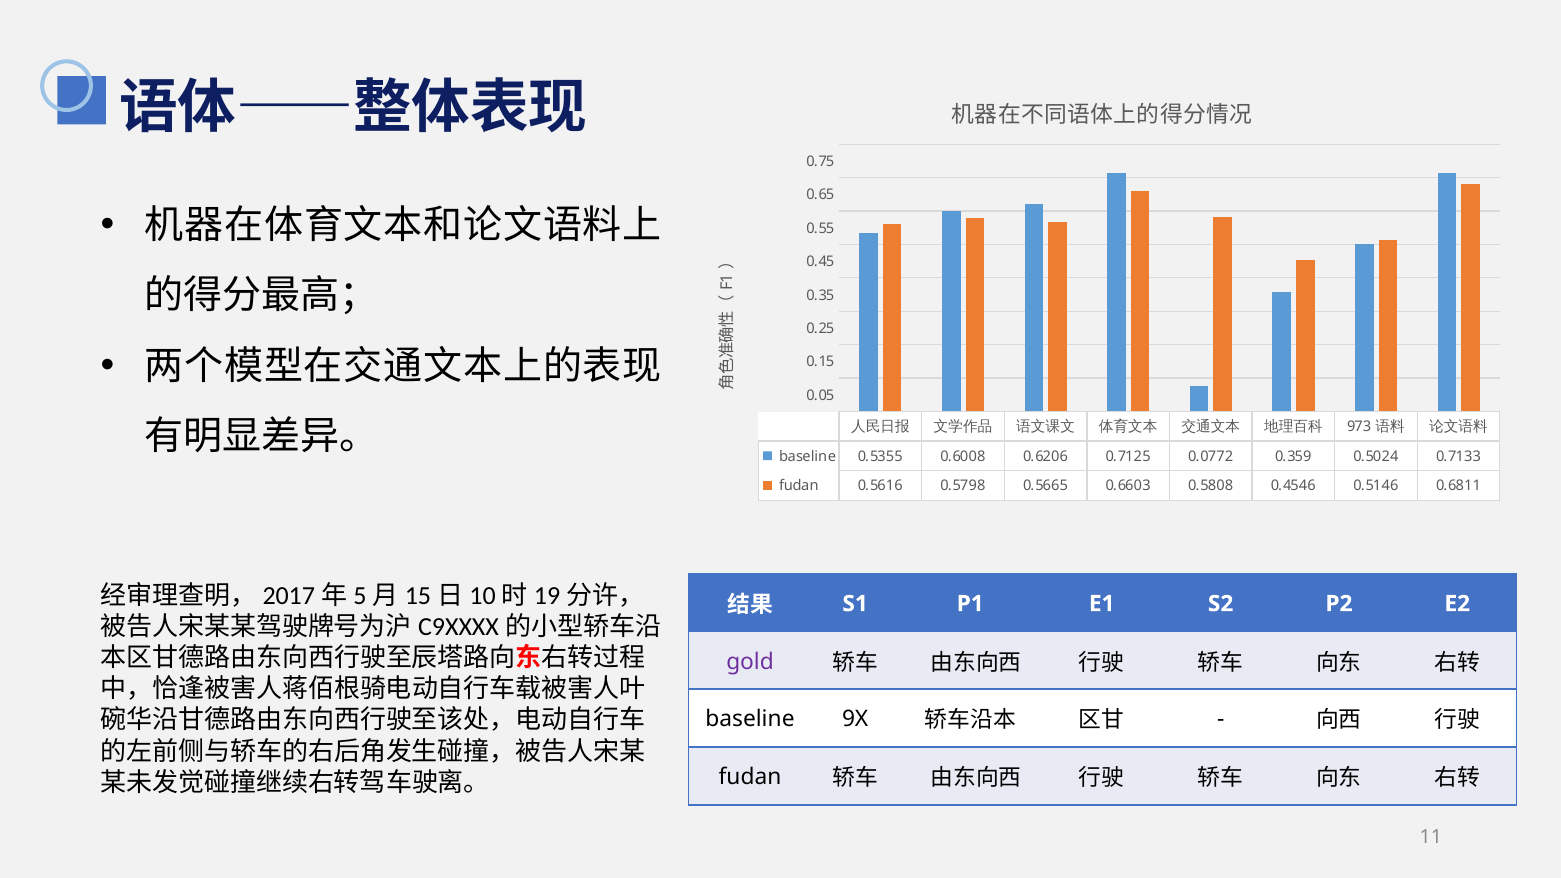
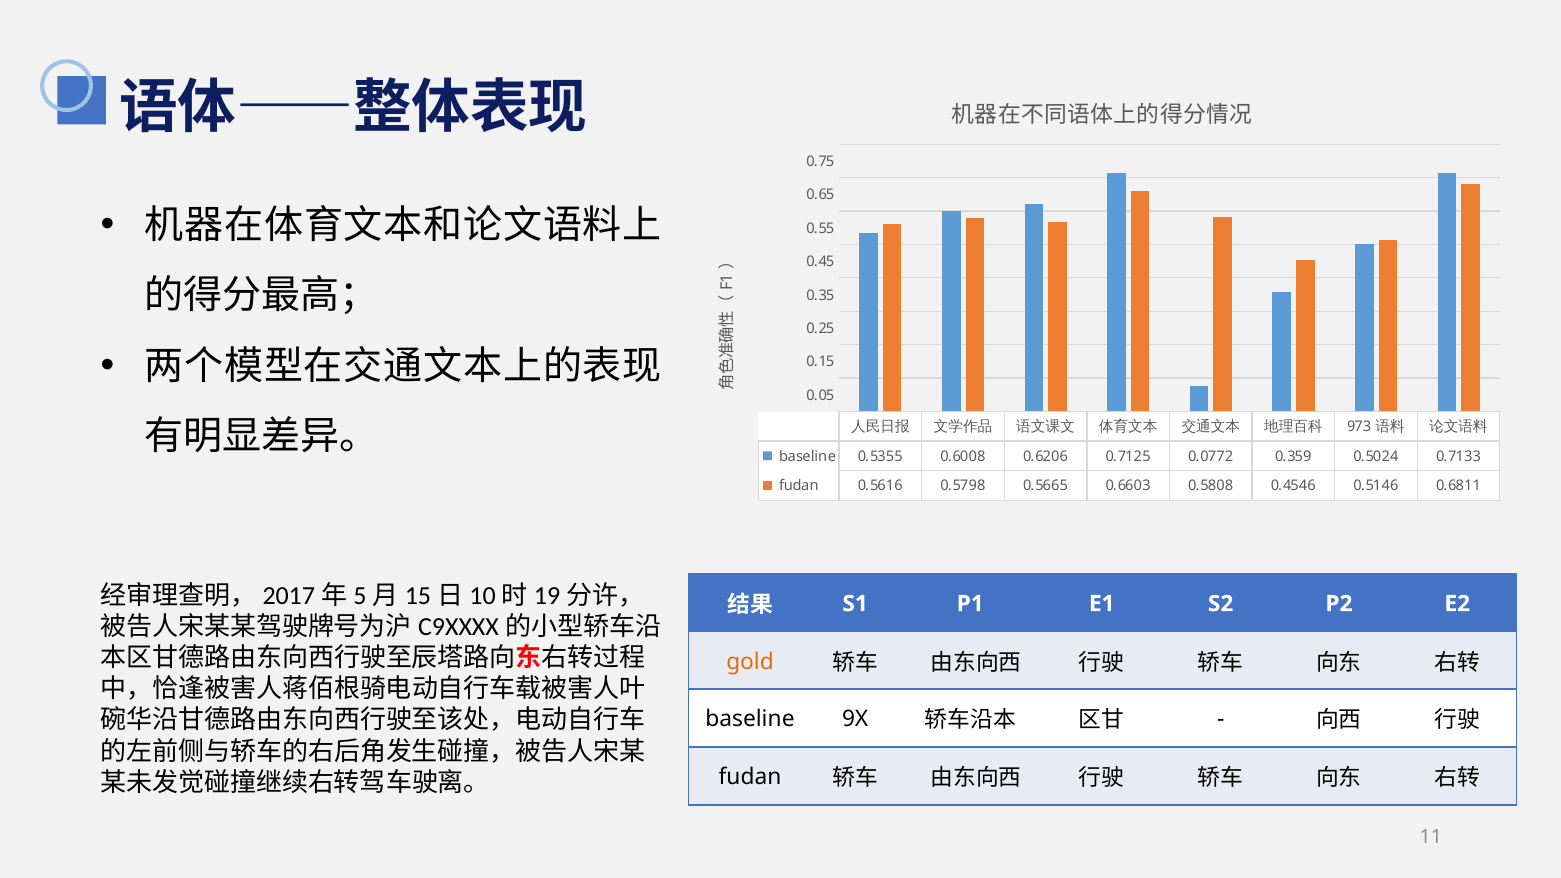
gold colour: purple -> orange (750, 662)
